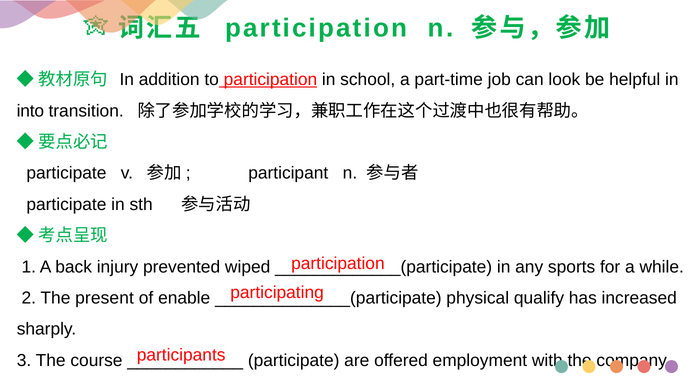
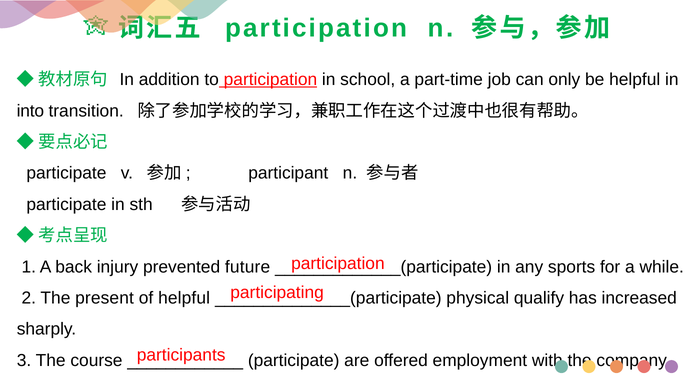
look: look -> only (564, 80)
wiped: wiped -> future (248, 267)
of enable: enable -> helpful (184, 298)
